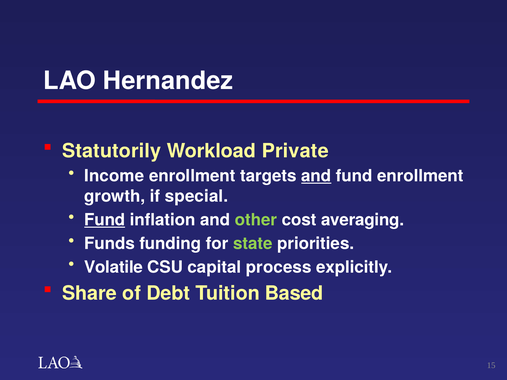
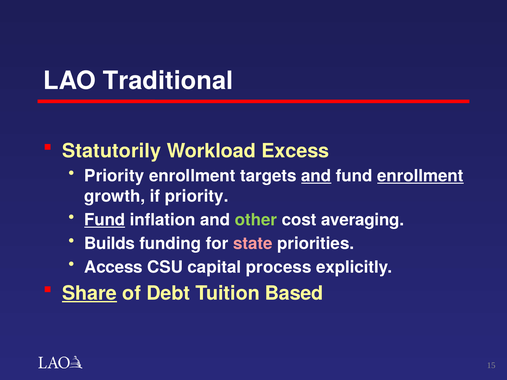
Hernandez: Hernandez -> Traditional (168, 81)
Private: Private -> Excess (295, 151)
Income: Income -> Priority (114, 176)
enrollment underline: none -> present (420, 176)
if special: special -> priority (197, 196)
Funds: Funds -> Builds (110, 244)
state colour: light green -> pink (253, 244)
Volatile: Volatile -> Access (114, 267)
Share underline: none -> present (90, 293)
